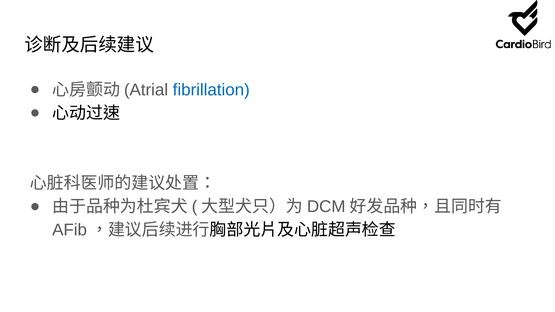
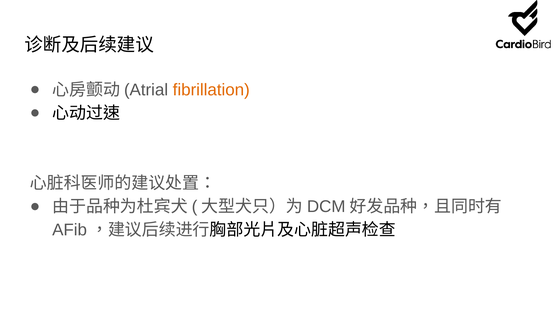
fibrillation colour: blue -> orange (211, 90)
